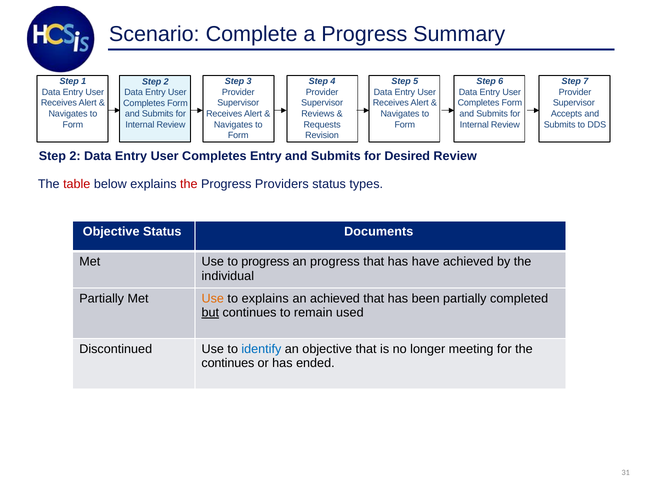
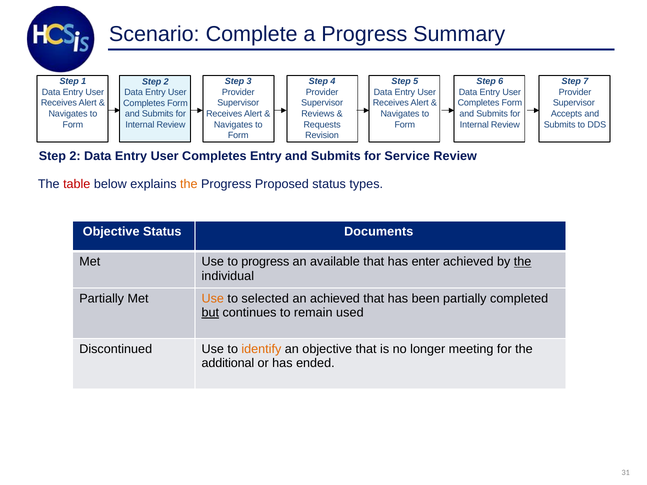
Desired: Desired -> Service (407, 156)
the colour: red -> orange (189, 184)
Providers: Providers -> Proposed (282, 184)
an progress: progress -> available (335, 262)
have: have -> enter (426, 262)
the underline: none -> present (523, 262)
to explains: explains -> selected (265, 299)
identify colour: blue -> orange (261, 349)
continues: continues -> additional (228, 363)
